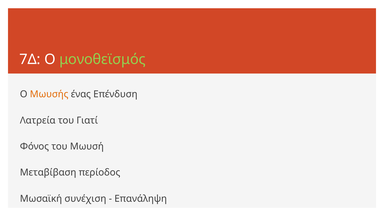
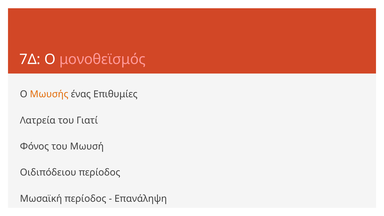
μονοθεϊσμός colour: light green -> pink (103, 59)
Επένδυση: Επένδυση -> Επιθυμίες (115, 94)
Μεταβίβαση: Μεταβίβαση -> Οιδιπόδειου (48, 173)
Μωσαϊκή συνέχιση: συνέχιση -> περίοδος (85, 199)
